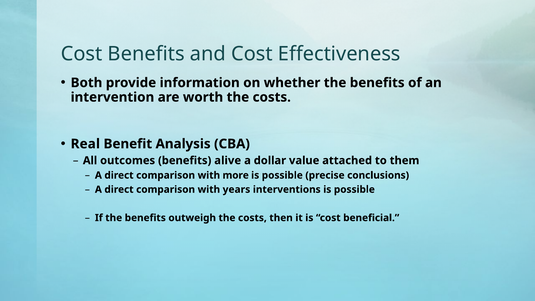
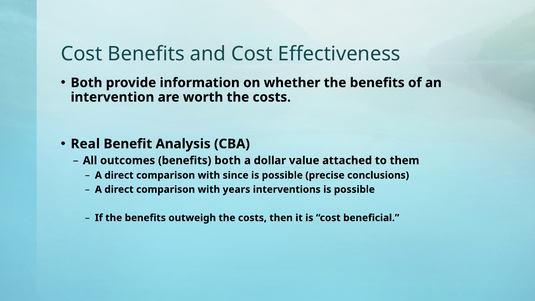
benefits alive: alive -> both (228, 160)
more: more -> since (236, 175)
